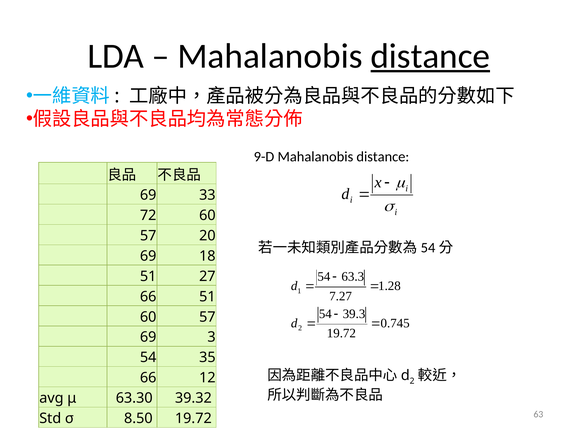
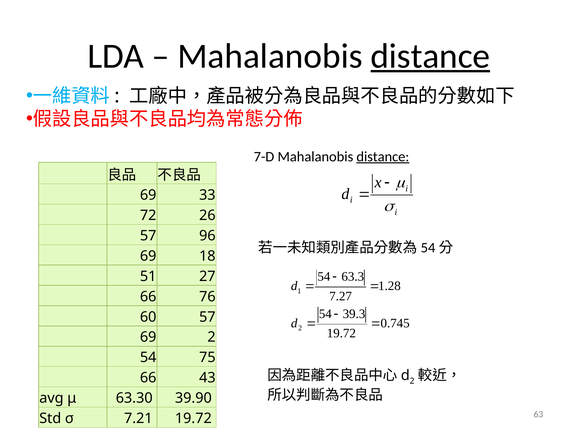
9-D: 9-D -> 7-D (264, 156)
distance underline: none -> present (383, 156)
72 60: 60 -> 26 (207, 215)
20: 20 -> 96 (207, 235)
66 51: 51 -> 76 (207, 296)
69 3: 3 -> 2 (212, 337)
35: 35 -> 75 (207, 357)
12: 12 -> 43 (207, 377)
39.32: 39.32 -> 39.90 (193, 398)
8.50: 8.50 -> 7.21 (138, 418)
